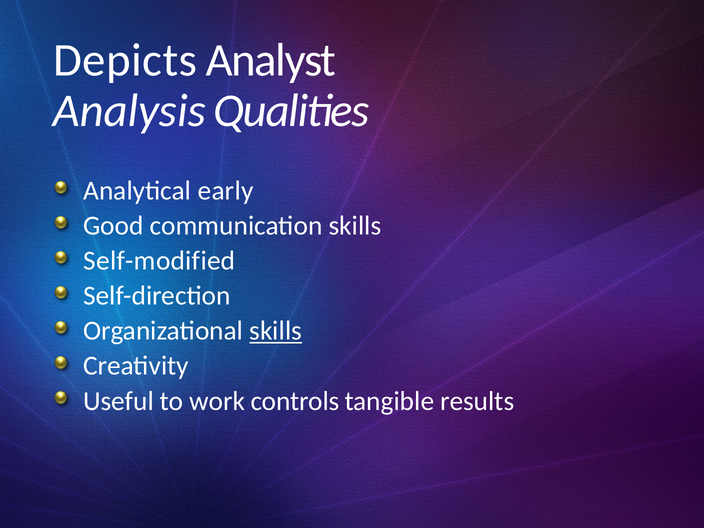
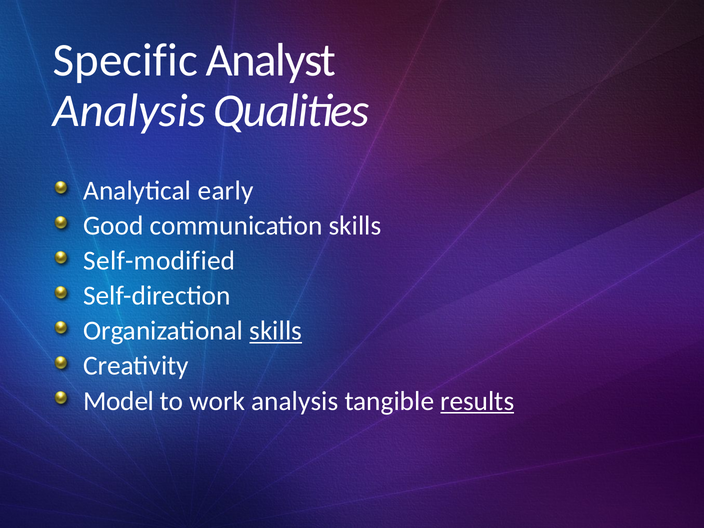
Depicts: Depicts -> Specific (125, 60)
Useful: Useful -> Model (119, 401)
work controls: controls -> analysis (295, 401)
results underline: none -> present (477, 401)
